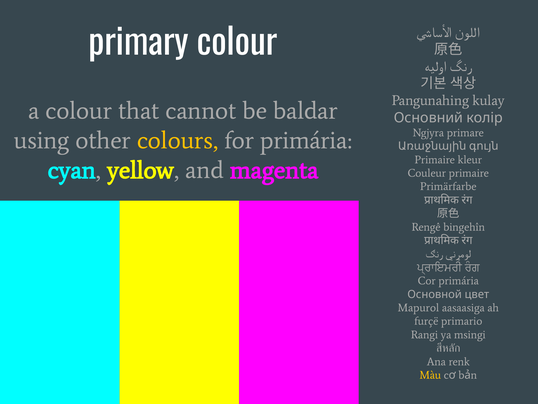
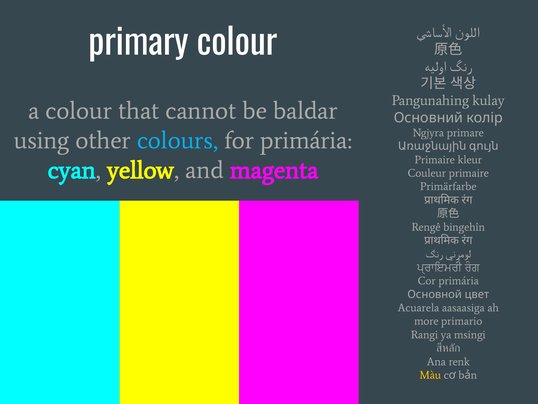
colours colour: yellow -> light blue (178, 140)
Mapurol: Mapurol -> Acuarela (418, 307)
furçë: furçë -> more (426, 321)
